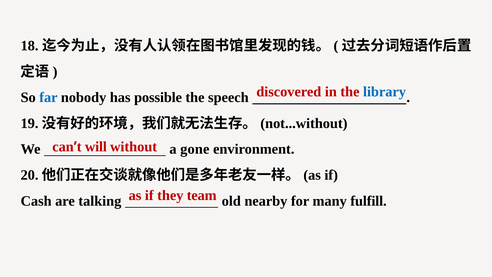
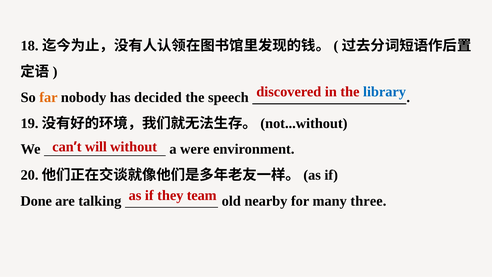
far colour: blue -> orange (48, 97)
possible: possible -> decided (158, 97)
gone: gone -> were (195, 149)
Cash: Cash -> Done (36, 201)
fulfill: fulfill -> three (368, 201)
